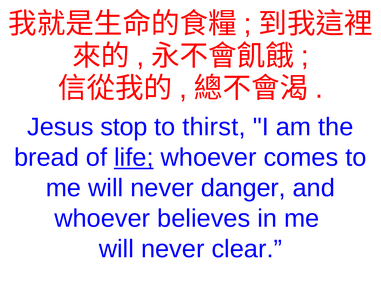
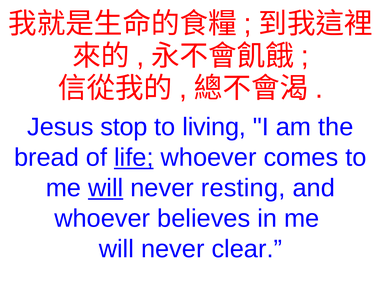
thirst: thirst -> living (214, 127)
will underline: none -> present (106, 188)
danger: danger -> resting (243, 188)
